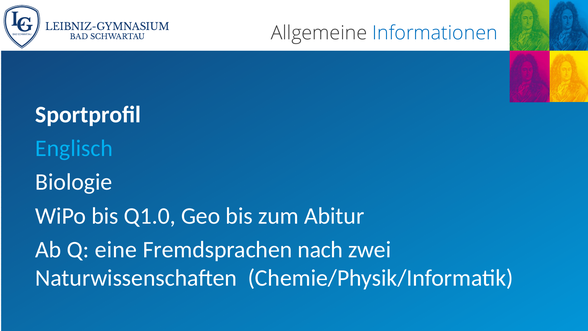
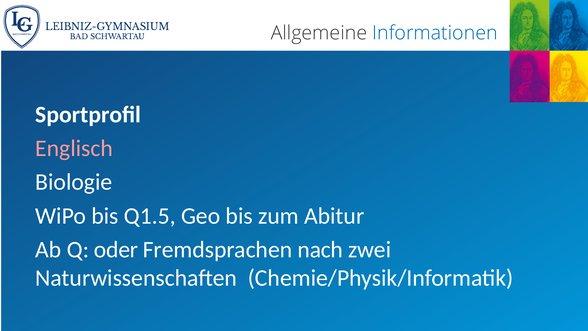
Englisch colour: light blue -> pink (74, 148)
Q1.0: Q1.0 -> Q1.5 (150, 216)
eine: eine -> oder (116, 249)
